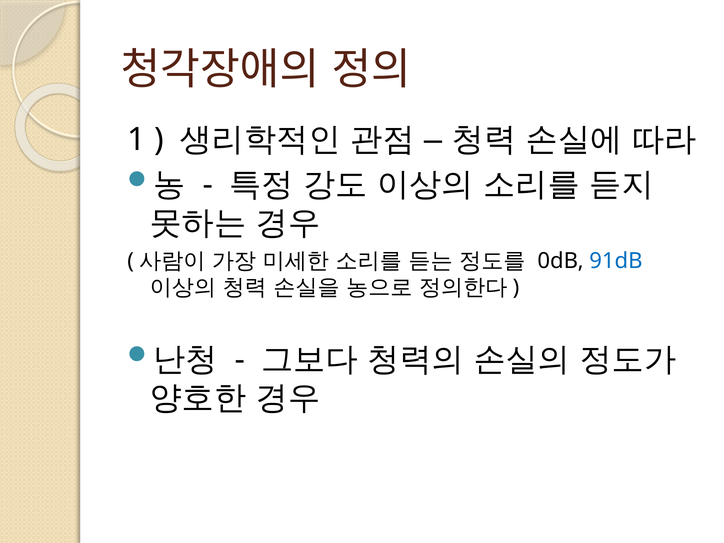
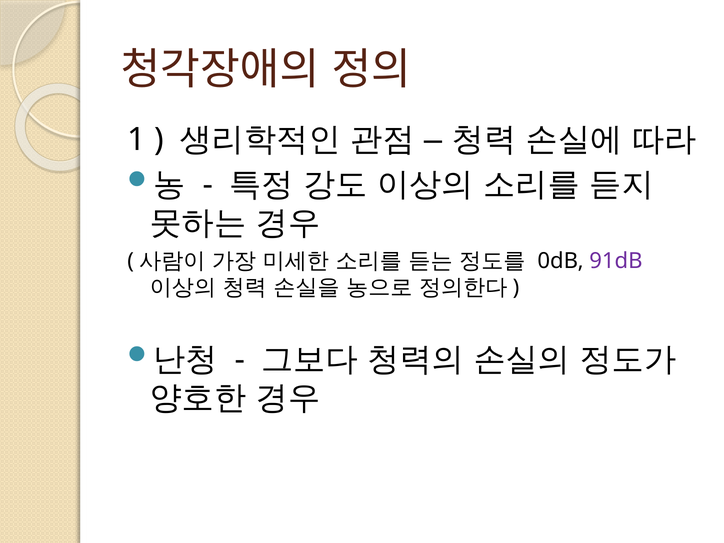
91dB colour: blue -> purple (616, 261)
